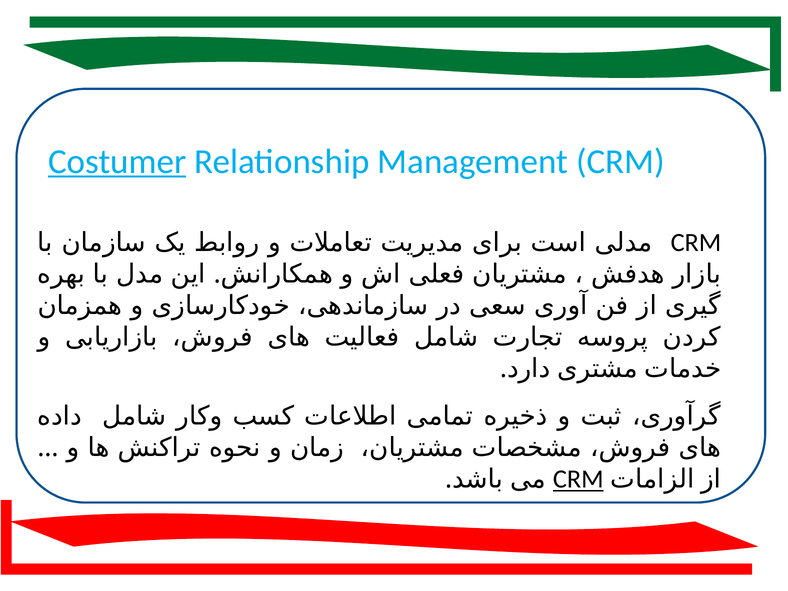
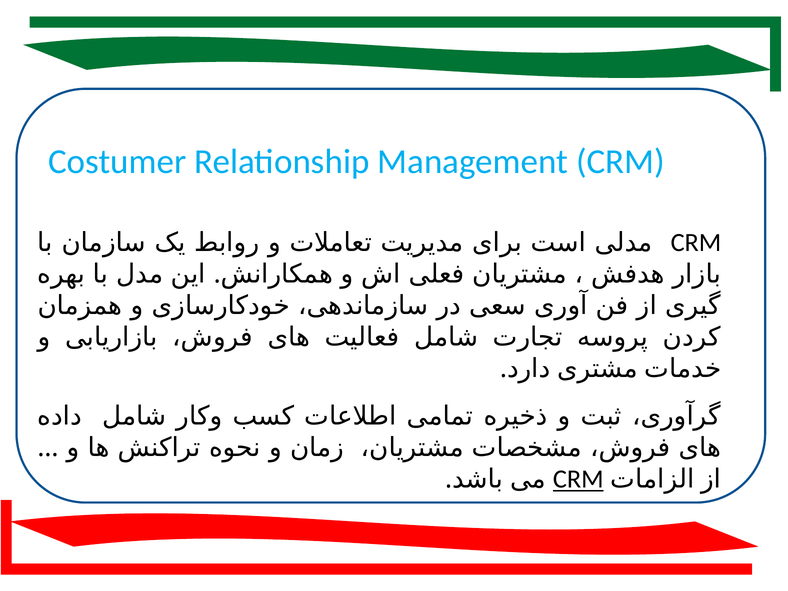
Costumer underline: present -> none (117, 161)
